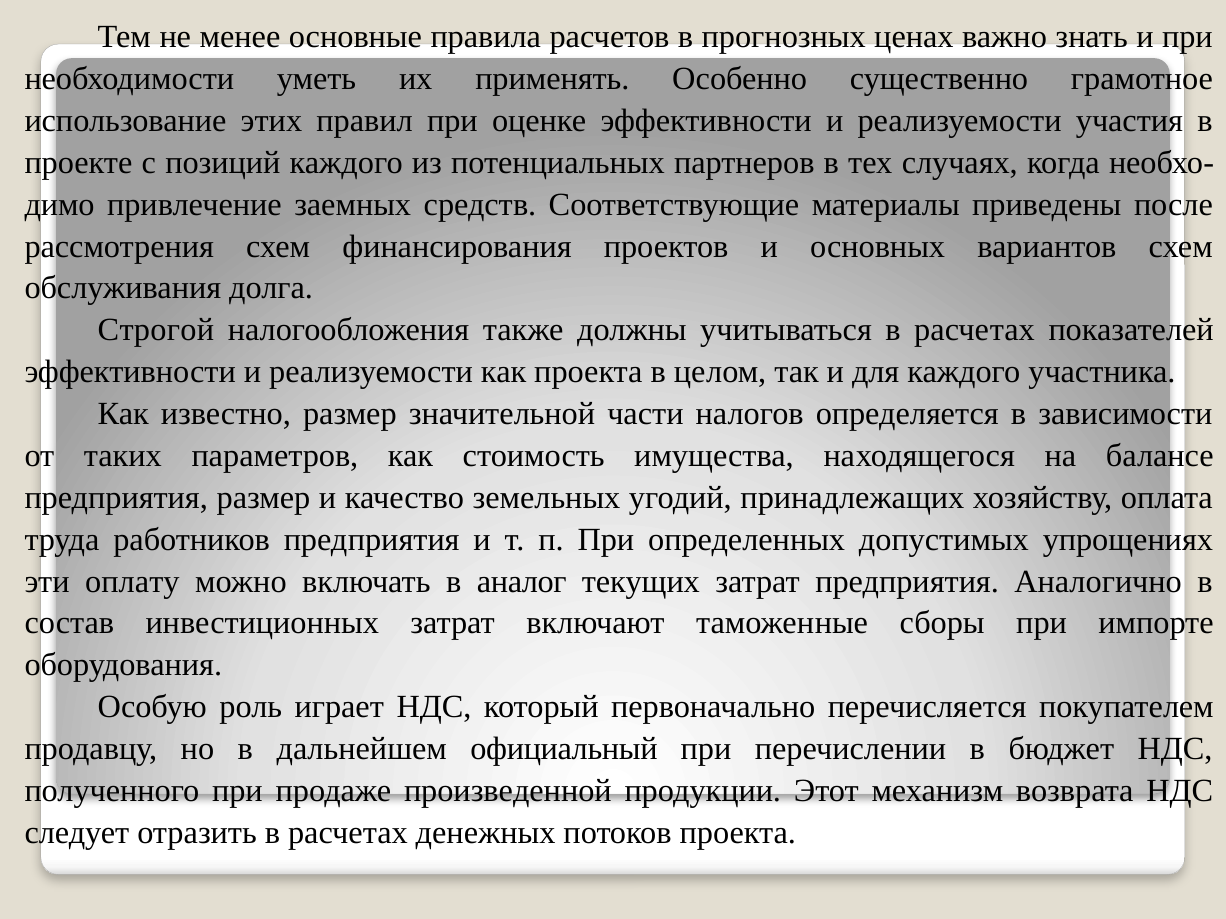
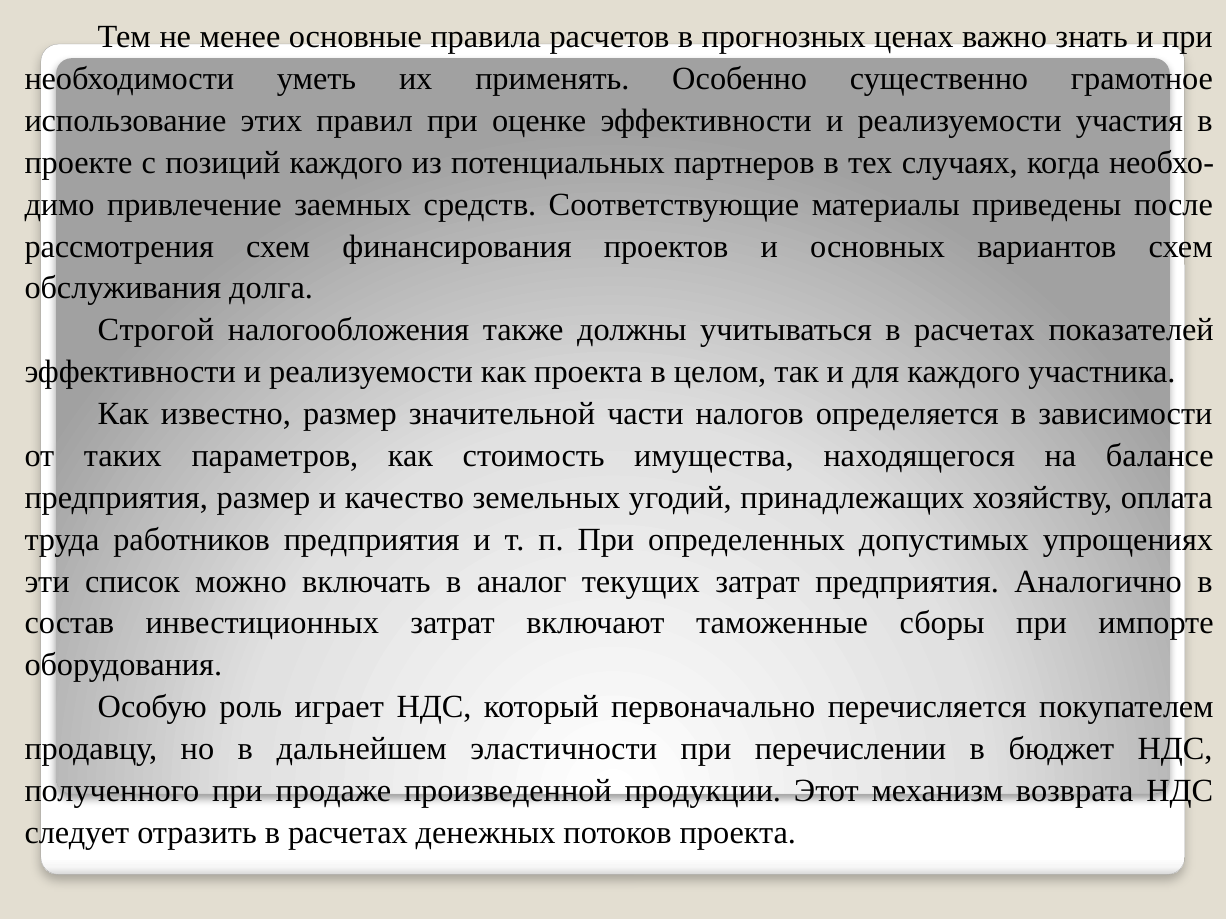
оплату: оплату -> список (132, 582)
официальный: официальный -> эластичности (564, 749)
